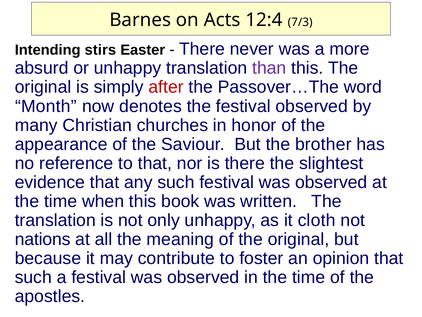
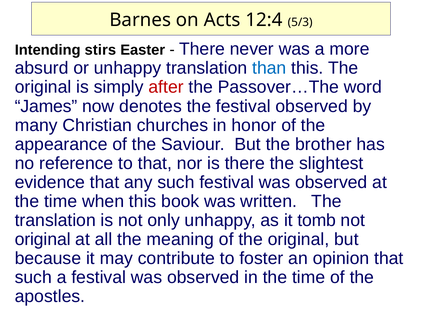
7/3: 7/3 -> 5/3 (300, 22)
than colour: purple -> blue (269, 68)
Month: Month -> James (46, 106)
cloth: cloth -> tomb (317, 220)
nations: nations -> original (43, 239)
